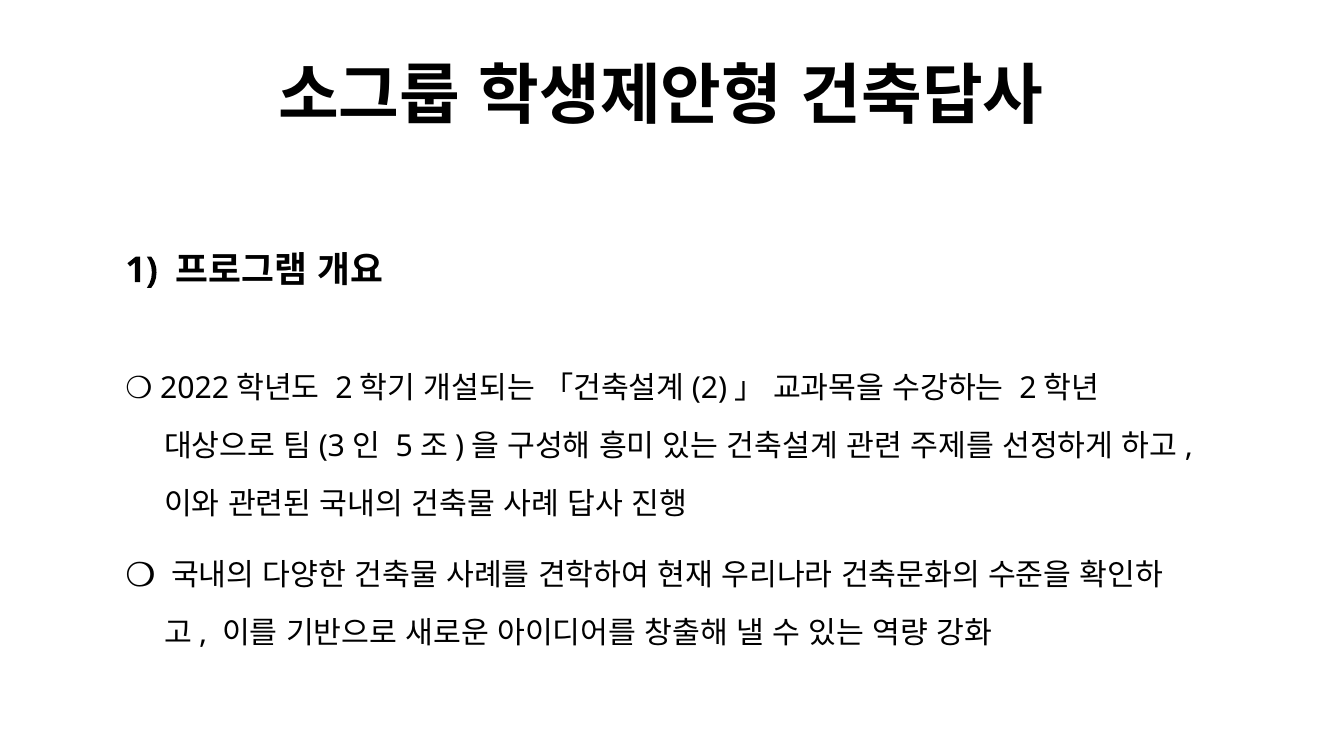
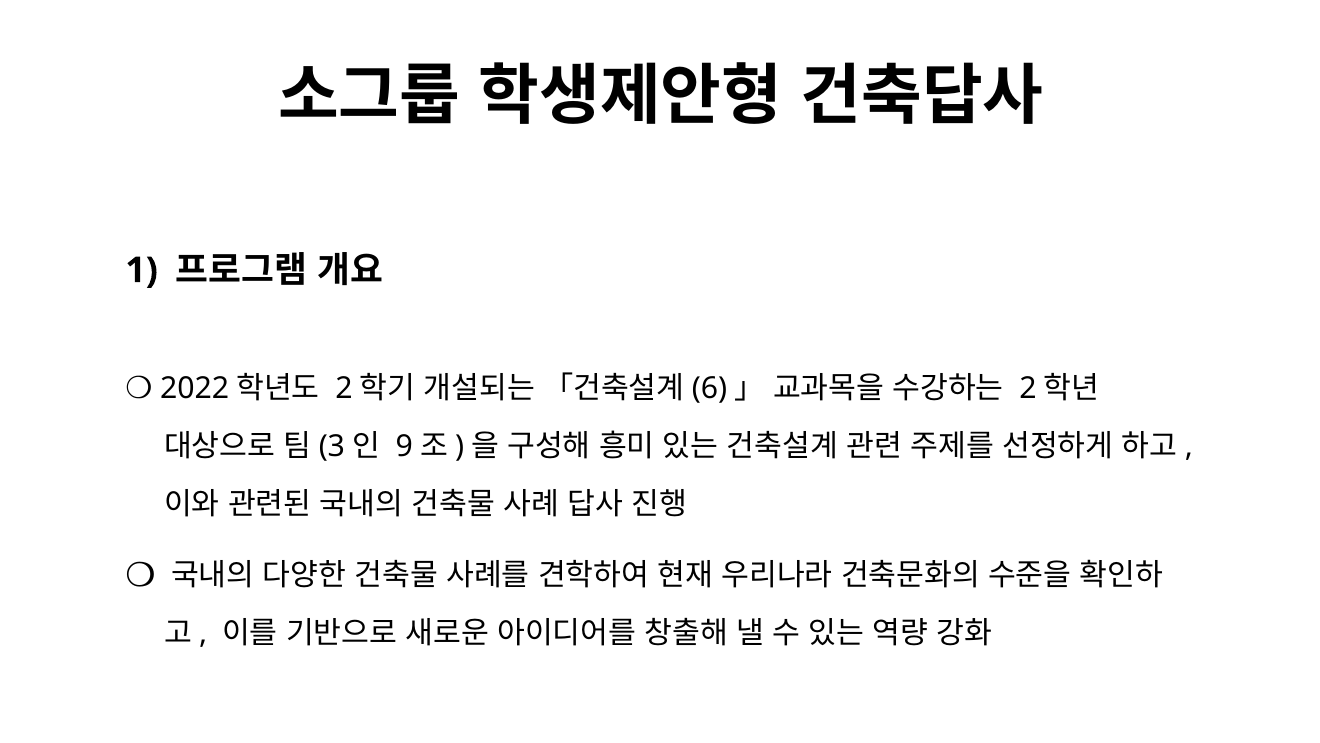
2: 2 -> 6 (710, 388)
5: 5 -> 9 (404, 446)
